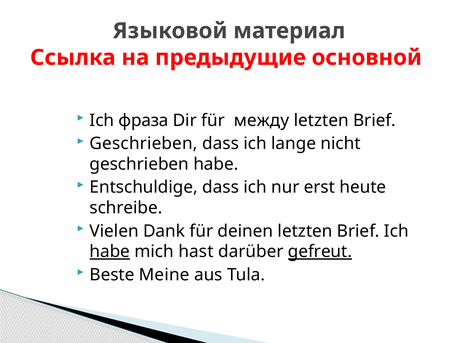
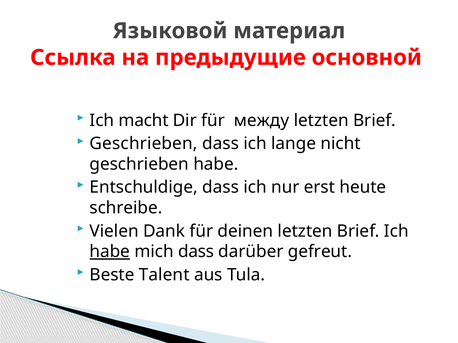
фраза: фраза -> macht (144, 121)
mich hast: hast -> dass (196, 252)
gefreut underline: present -> none (320, 252)
Meine: Meine -> Talent (164, 275)
